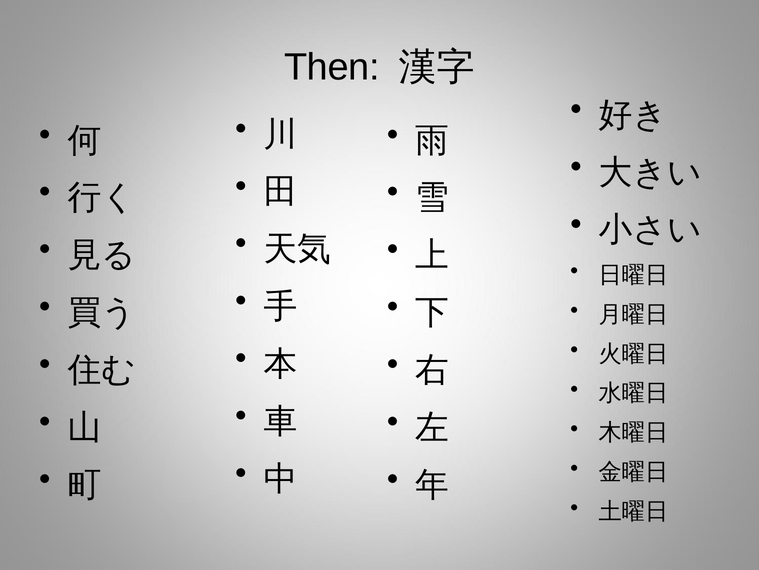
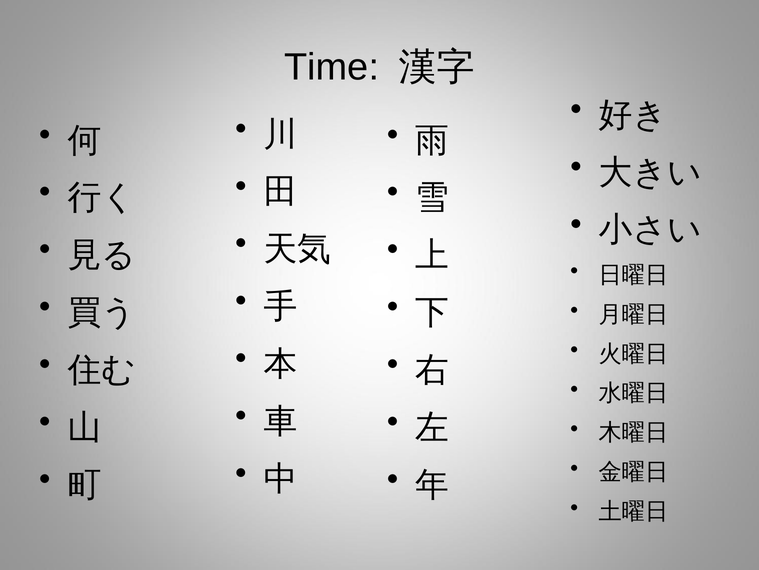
Then: Then -> Time (332, 67)
